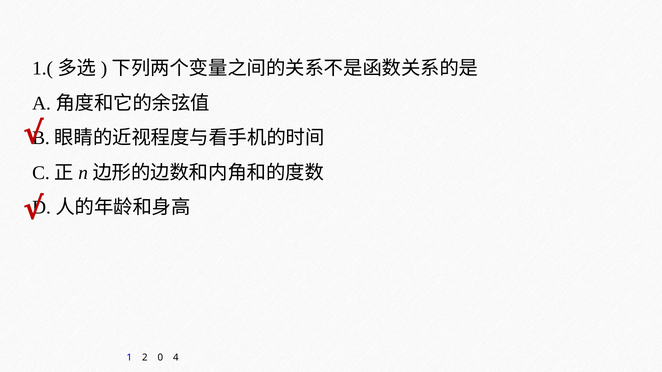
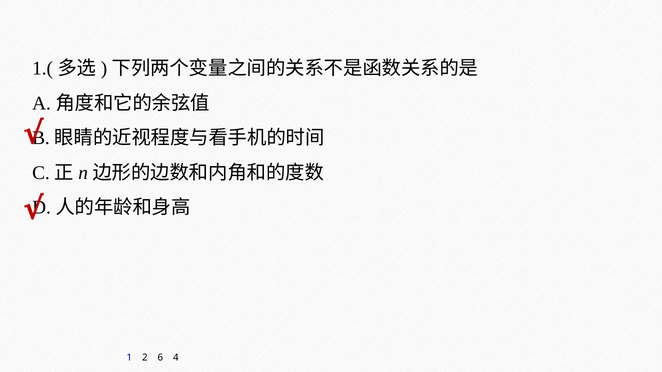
0: 0 -> 6 (160, 358)
